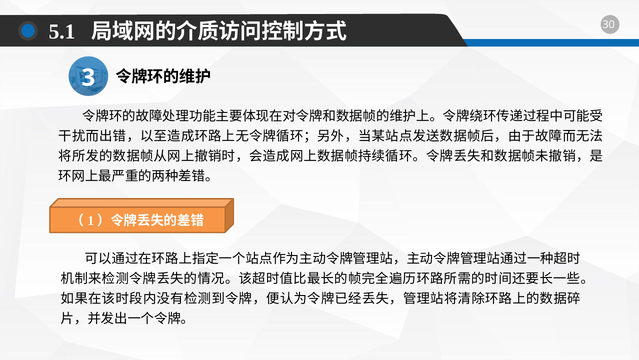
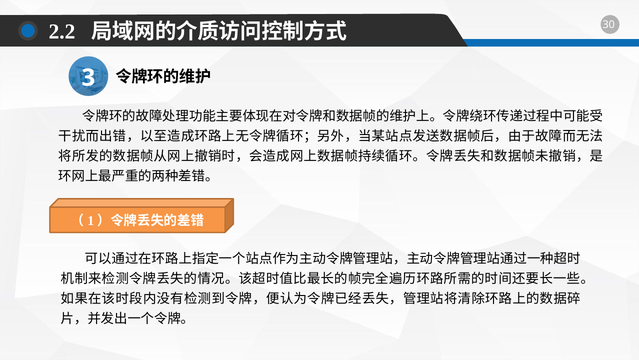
5.1: 5.1 -> 2.2 (62, 31)
